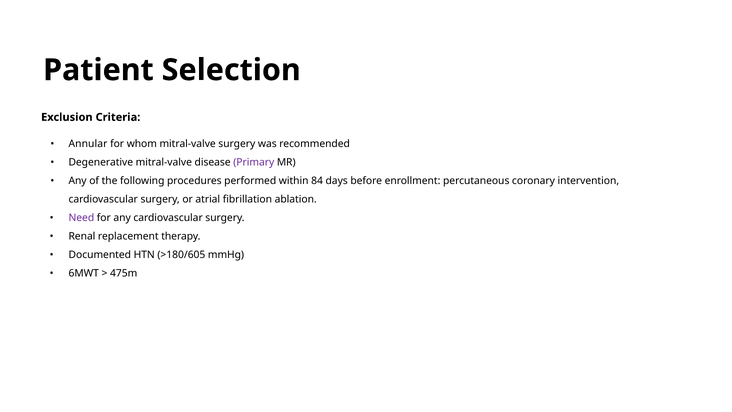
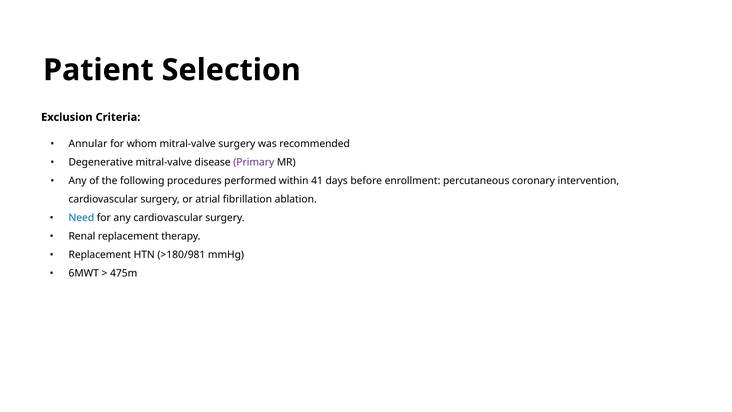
84: 84 -> 41 (317, 181)
Need colour: purple -> blue (81, 218)
Documented: Documented -> Replacement (100, 255)
>180/605: >180/605 -> >180/981 (181, 255)
